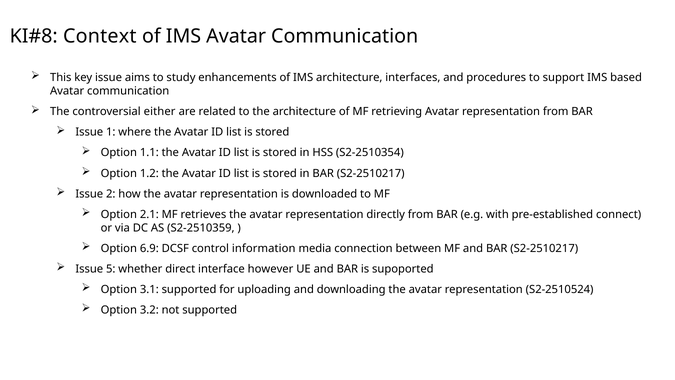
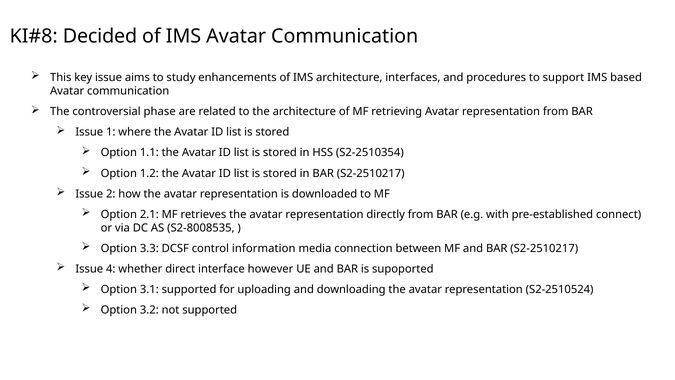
Context: Context -> Decided (100, 36)
either: either -> phase (160, 112)
S2-2510359: S2-2510359 -> S2-8008535 (201, 228)
6.9: 6.9 -> 3.3 (149, 248)
5: 5 -> 4 (111, 269)
